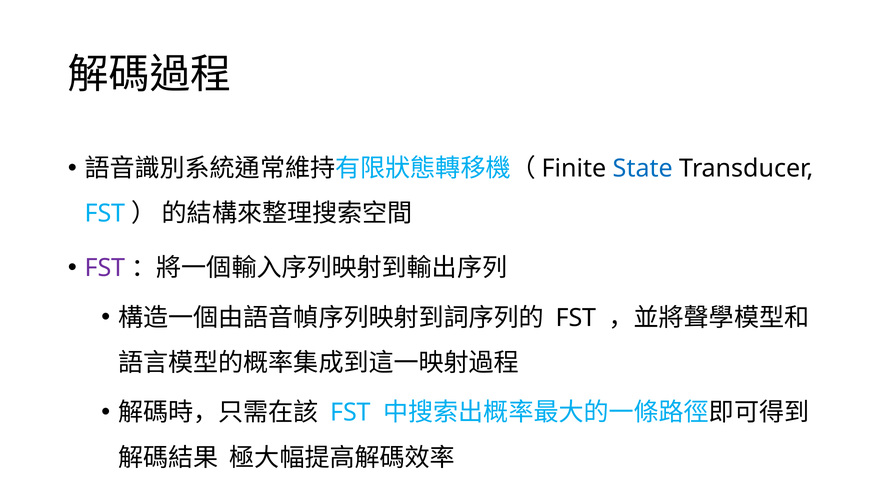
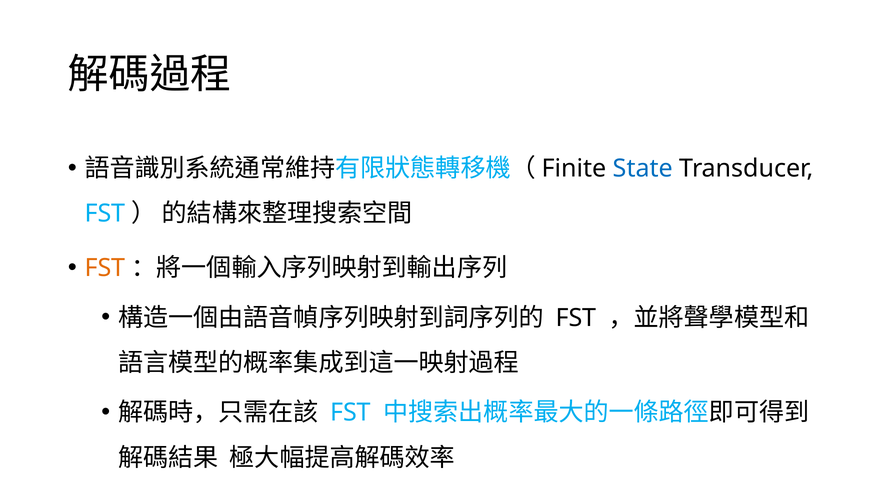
FST colour: purple -> orange (105, 268)
